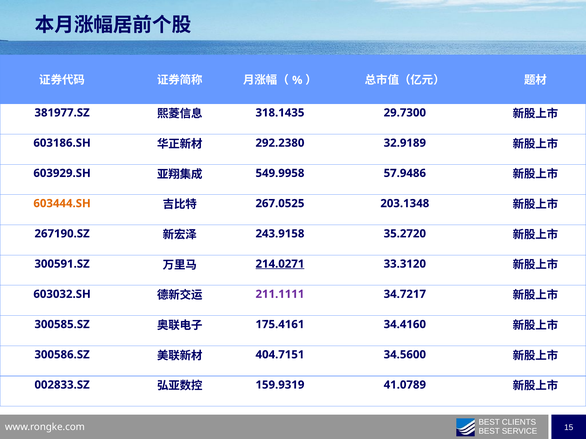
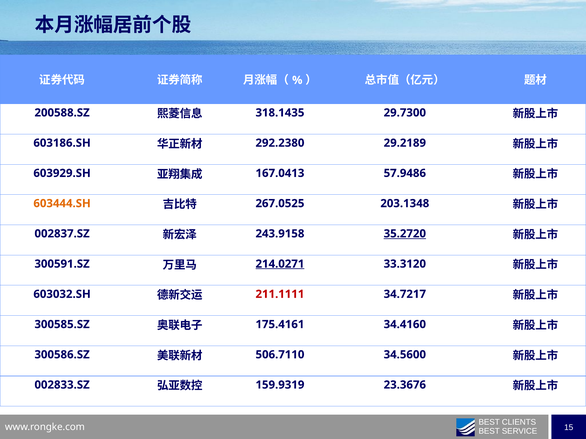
381977.SZ: 381977.SZ -> 200588.SZ (62, 113)
32.9189: 32.9189 -> 29.2189 (405, 143)
549.9958: 549.9958 -> 167.0413 (280, 173)
267190.SZ: 267190.SZ -> 002837.SZ (62, 234)
35.2720 underline: none -> present (405, 234)
211.1111 colour: purple -> red (280, 294)
404.7151: 404.7151 -> 506.7110 (280, 355)
41.0789: 41.0789 -> 23.3676 (405, 385)
